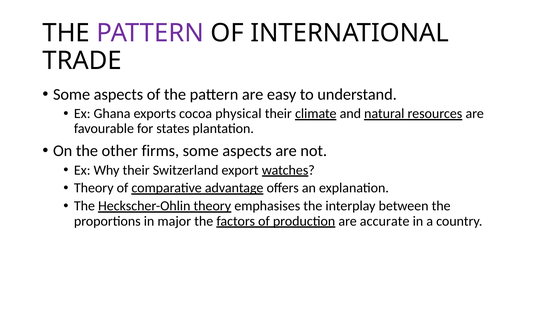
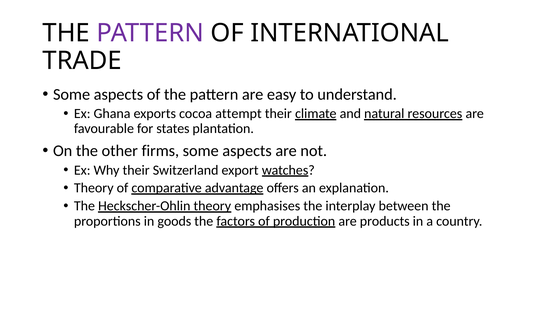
physical: physical -> attempt (238, 114)
major: major -> goods (174, 221)
accurate: accurate -> products (385, 221)
